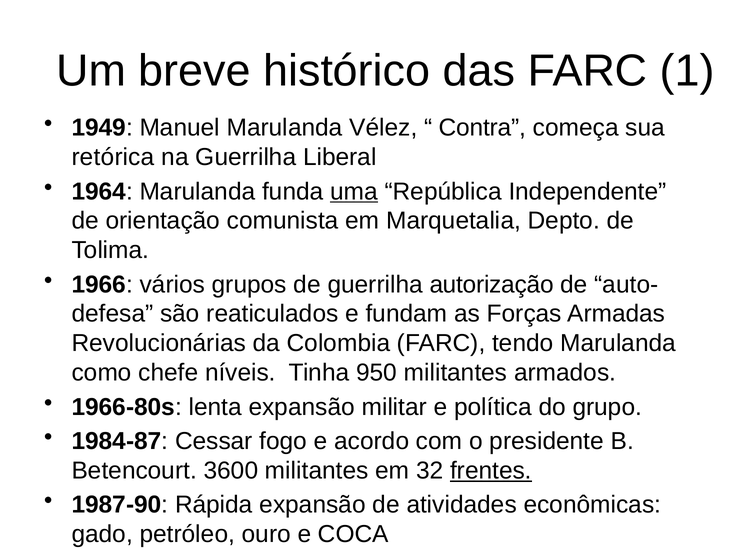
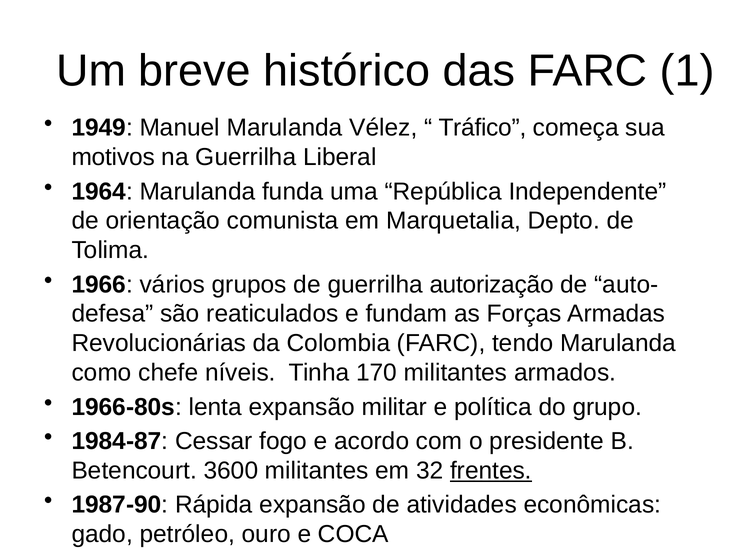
Contra: Contra -> Tráfico (483, 128)
retórica: retórica -> motivos (113, 157)
uma underline: present -> none (354, 192)
950: 950 -> 170 (377, 373)
